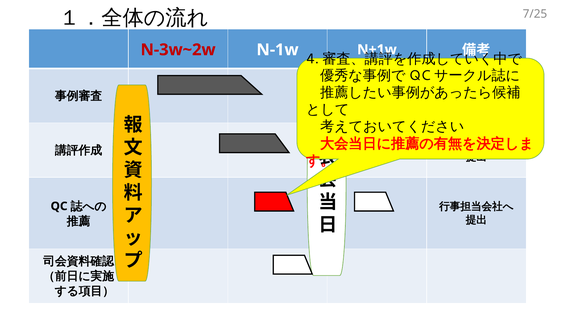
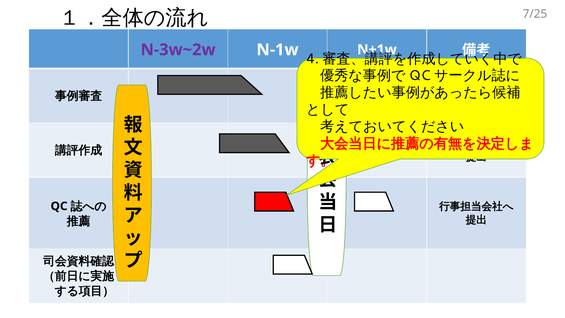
N-3w~2w colour: red -> purple (178, 50)
